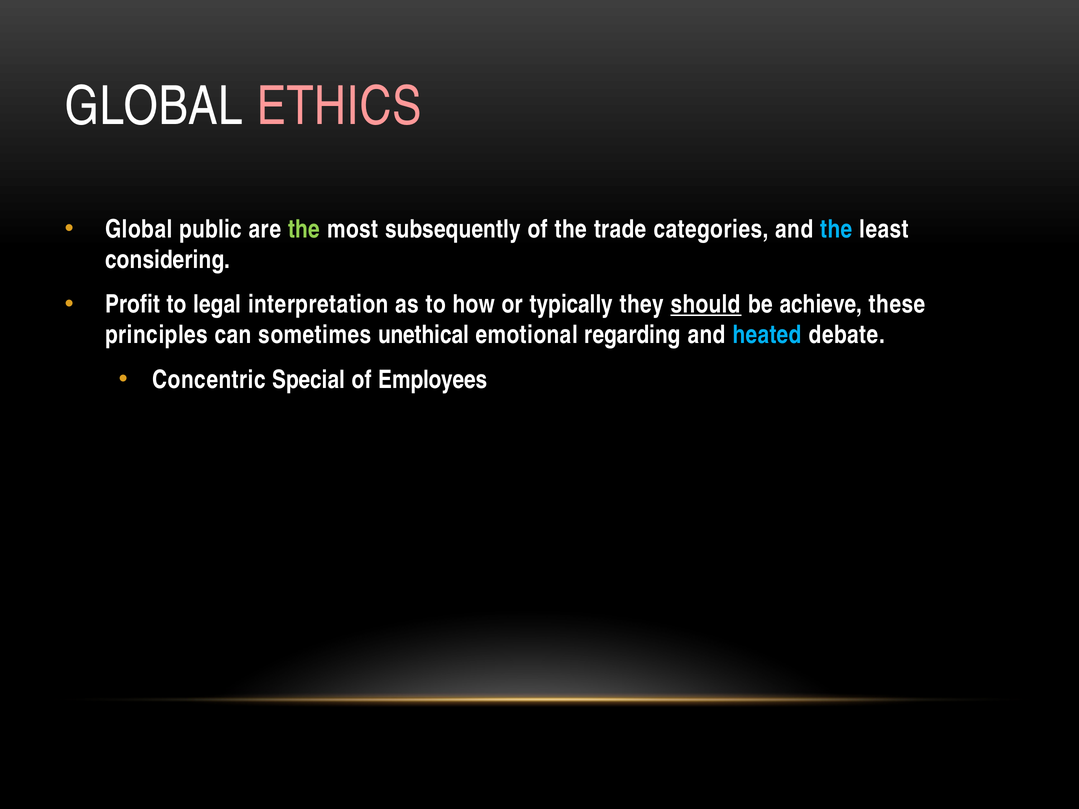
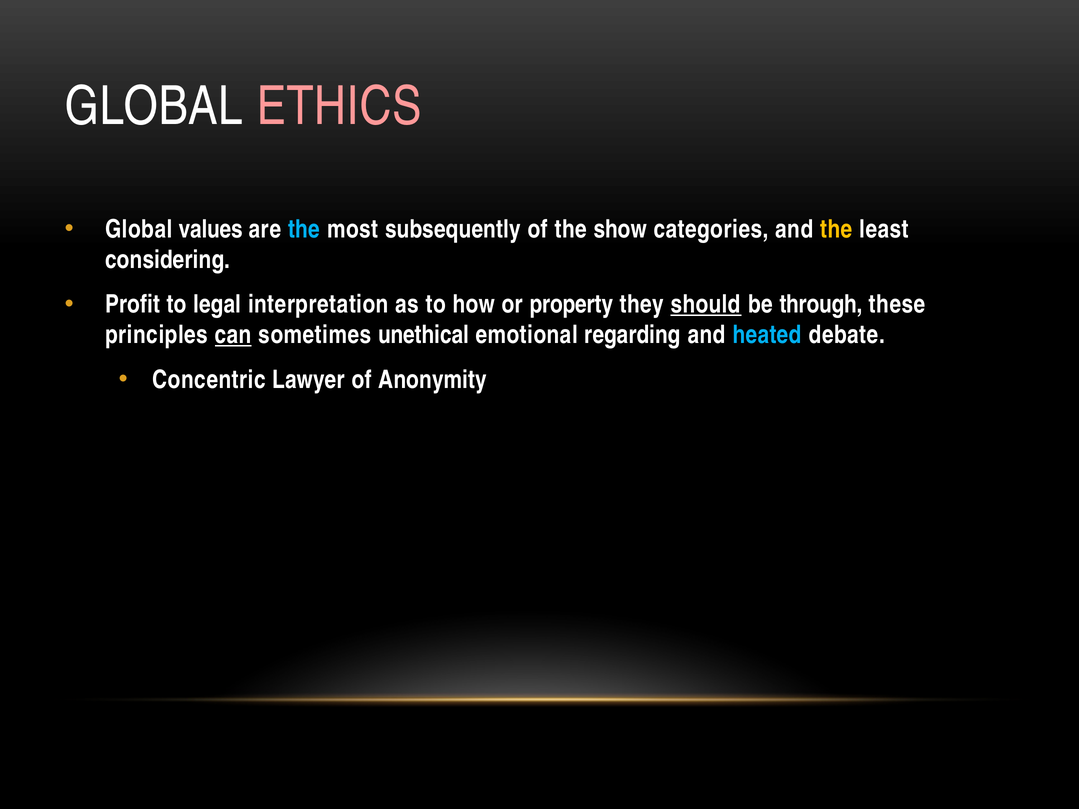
public: public -> values (211, 229)
the colour: light green -> light blue (304, 229)
trade: trade -> show (620, 229)
the colour: light blue -> yellow (836, 229)
typically: typically -> property (572, 305)
achieve: achieve -> through (821, 305)
can underline: none -> present (233, 335)
Special: Special -> Lawyer (309, 380)
Employees: Employees -> Anonymity (433, 380)
